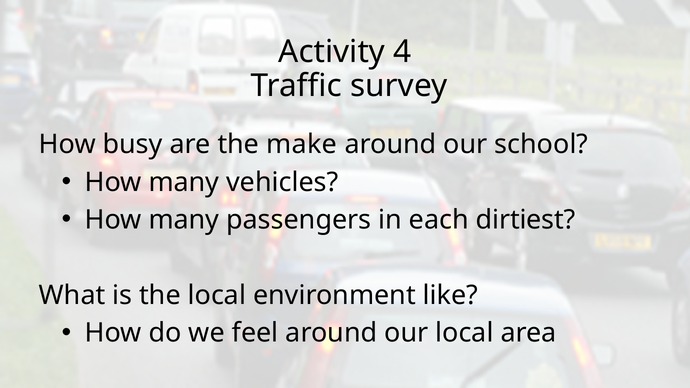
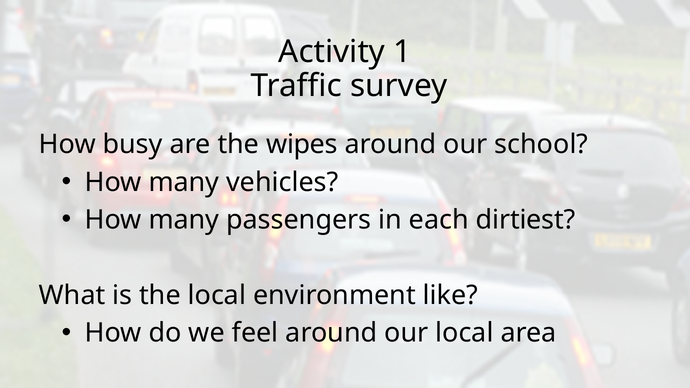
4: 4 -> 1 (402, 52)
make: make -> wipes (302, 145)
